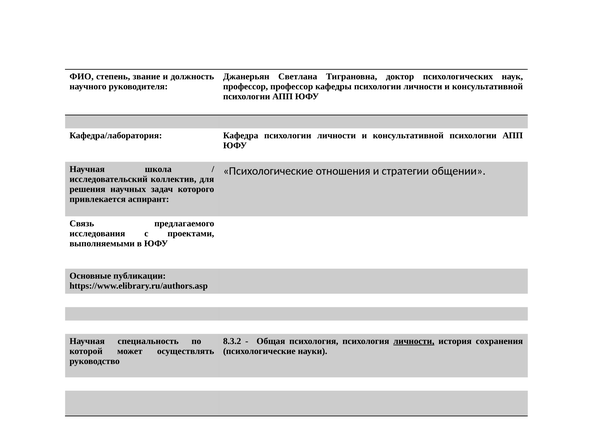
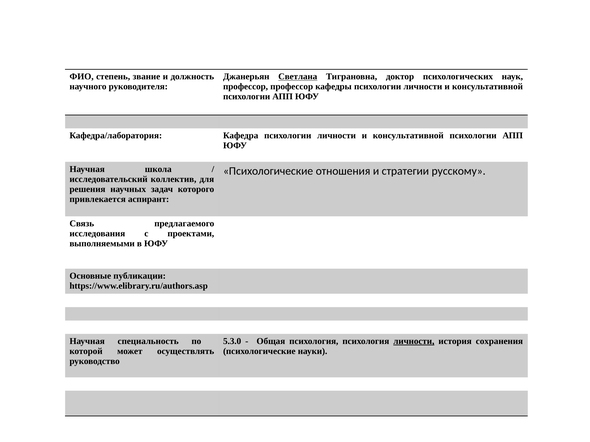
Светлана underline: none -> present (298, 77)
общении: общении -> русскому (459, 171)
8.3.2: 8.3.2 -> 5.3.0 (232, 342)
